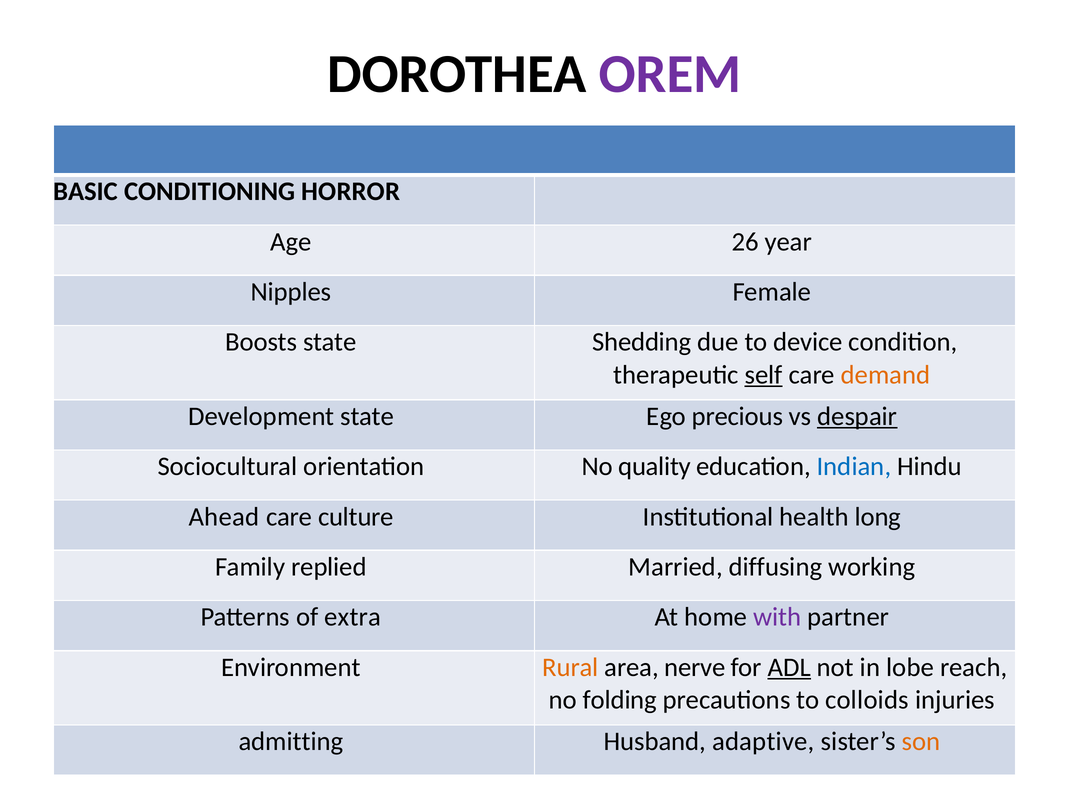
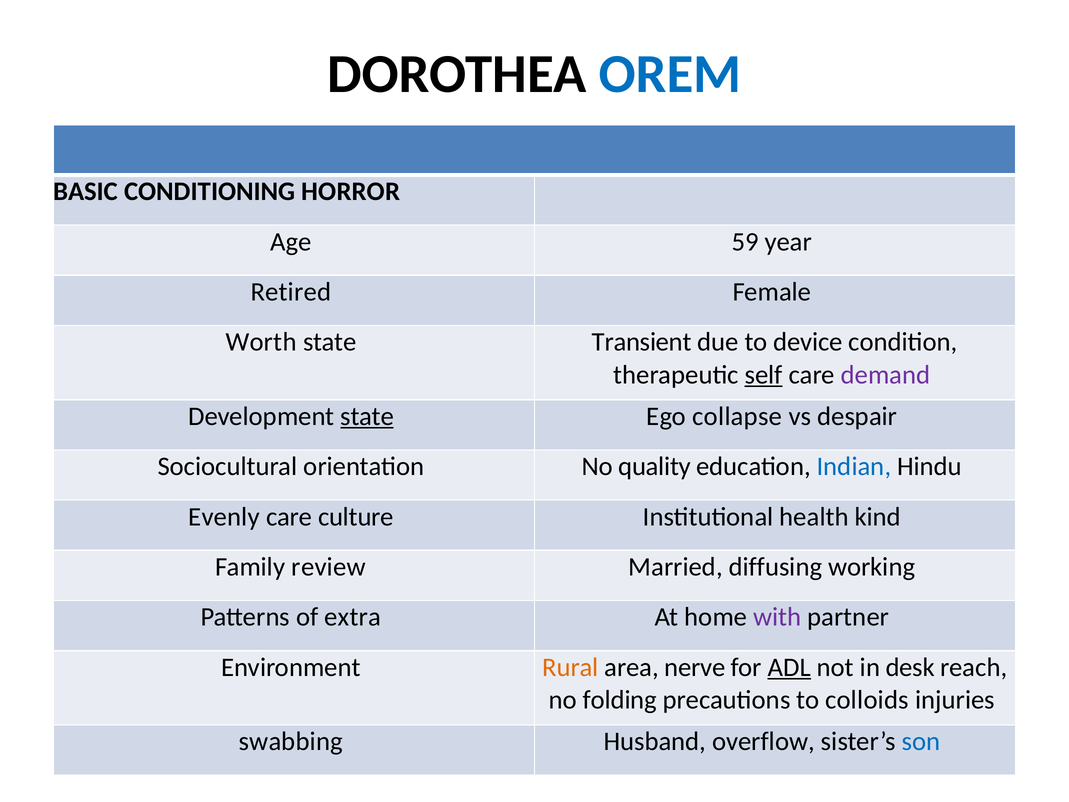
OREM colour: purple -> blue (670, 74)
26: 26 -> 59 (745, 242)
Nipples: Nipples -> Retired (291, 292)
Boosts: Boosts -> Worth (261, 342)
Shedding: Shedding -> Transient (642, 342)
demand colour: orange -> purple (886, 375)
state underline: none -> present (367, 416)
precious: precious -> collapse (737, 416)
despair underline: present -> none (857, 416)
Ahead: Ahead -> Evenly (224, 517)
long: long -> kind (878, 517)
replied: replied -> review (329, 567)
lobe: lobe -> desk (910, 667)
admitting: admitting -> swabbing (291, 741)
adaptive: adaptive -> overflow (763, 741)
son colour: orange -> blue (921, 741)
